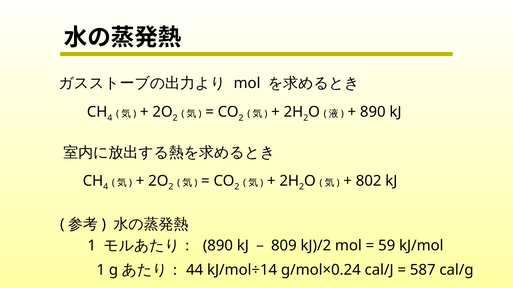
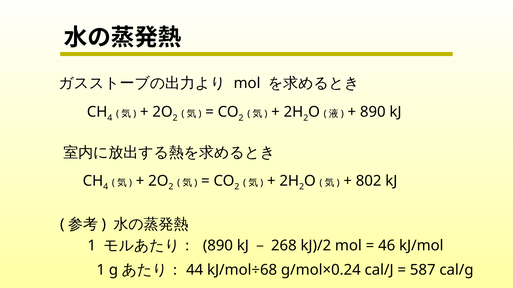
809: 809 -> 268 (284, 246)
59: 59 -> 46 (387, 246)
kJ/mol÷14: kJ/mol÷14 -> kJ/mol÷68 (242, 270)
